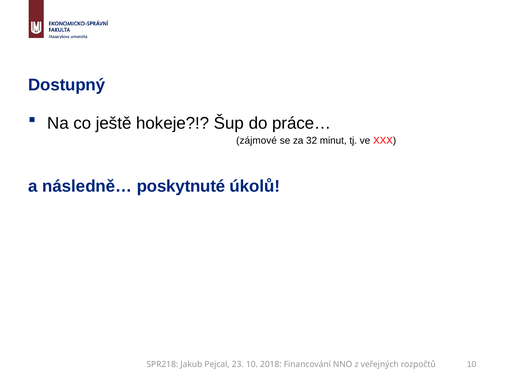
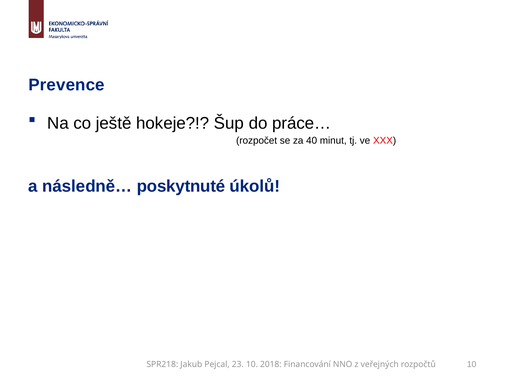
Dostupný: Dostupný -> Prevence (67, 85)
zájmové: zájmové -> rozpočet (257, 140)
32: 32 -> 40 (312, 140)
